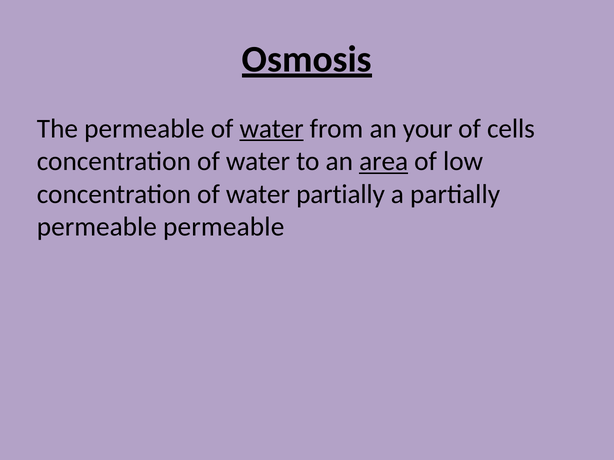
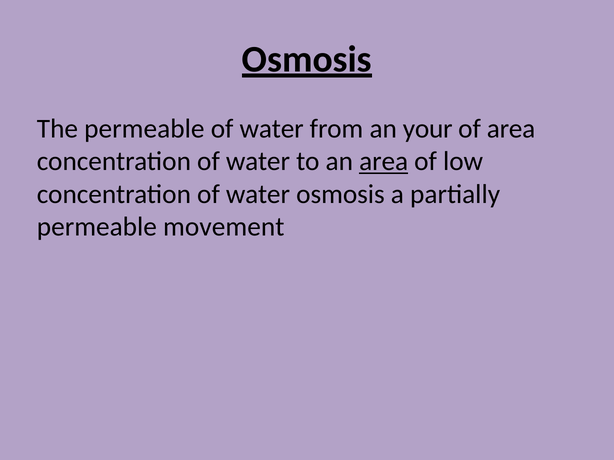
water underline: present -> none (272, 129)
of cells: cells -> area (511, 129)
water partially: partially -> osmosis (340, 194)
permeable permeable: permeable -> movement (224, 227)
